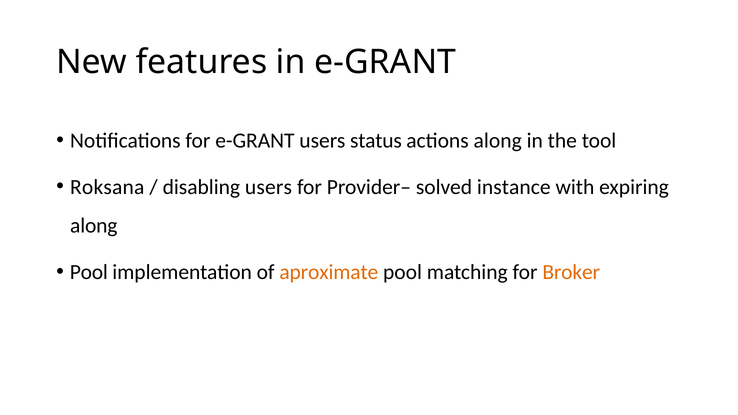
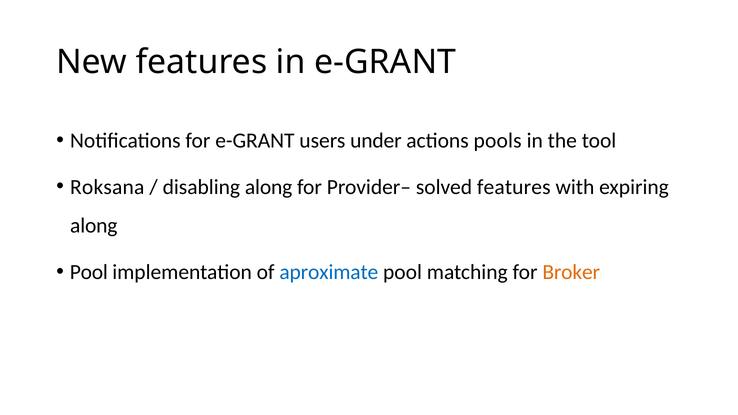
status: status -> under (376, 141)
actions along: along -> pools (498, 141)
disabling users: users -> along (269, 187)
solved instance: instance -> features (514, 187)
aproximate colour: orange -> blue (329, 272)
